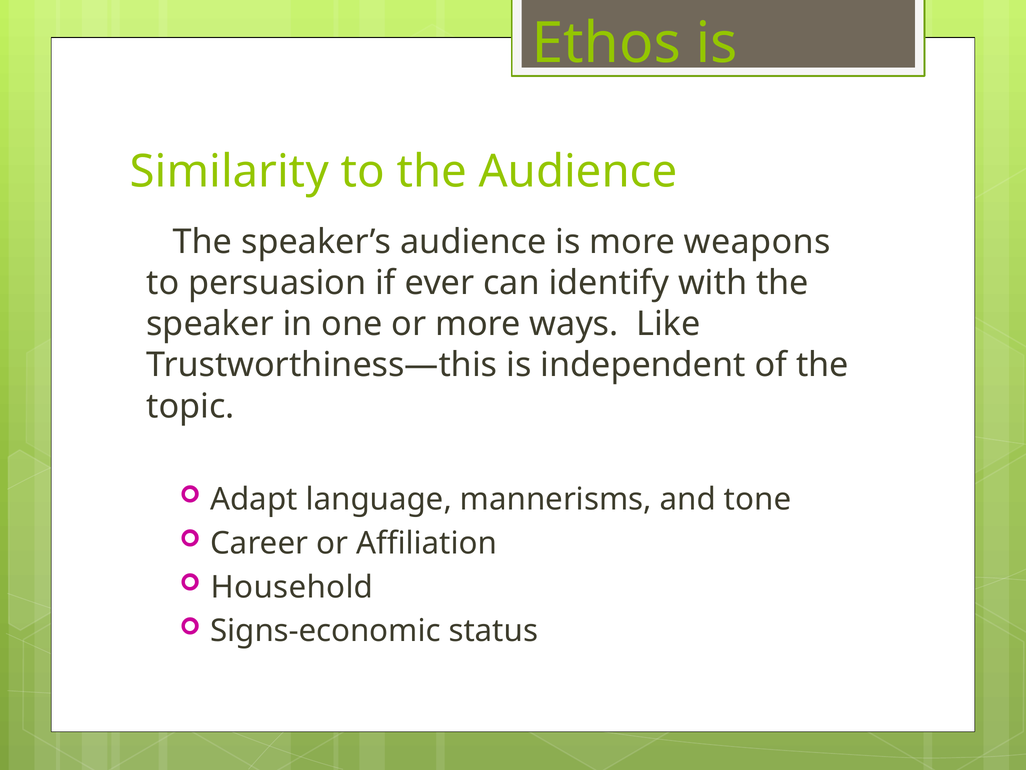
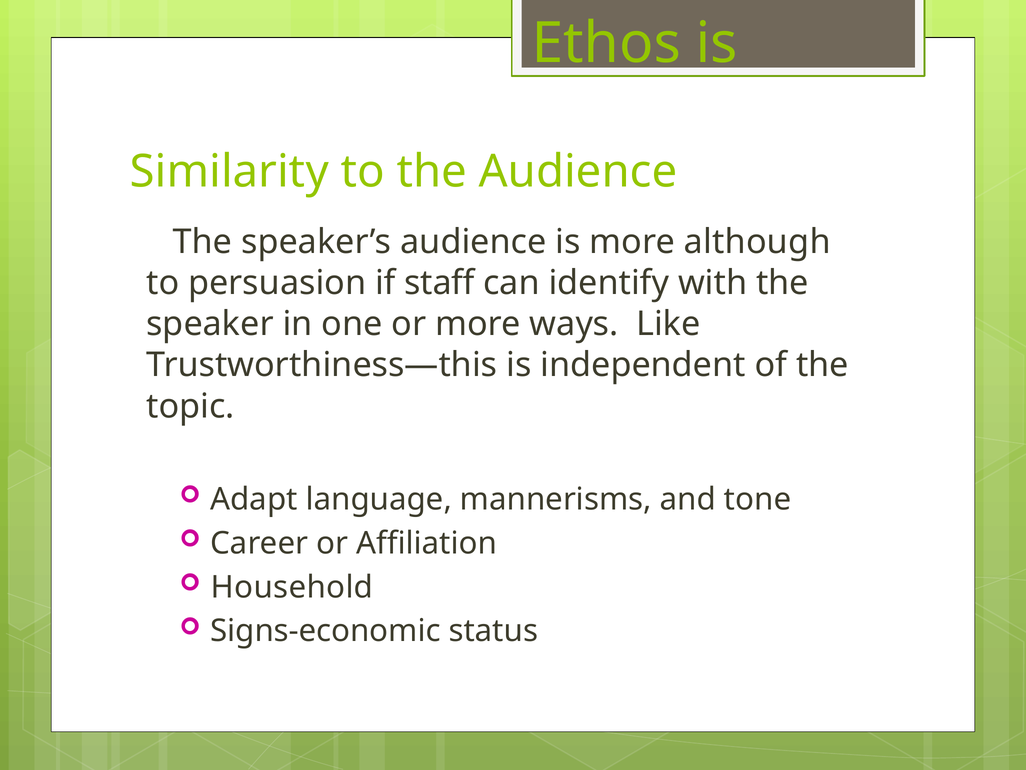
weapons: weapons -> although (757, 242)
ever: ever -> staff (439, 283)
